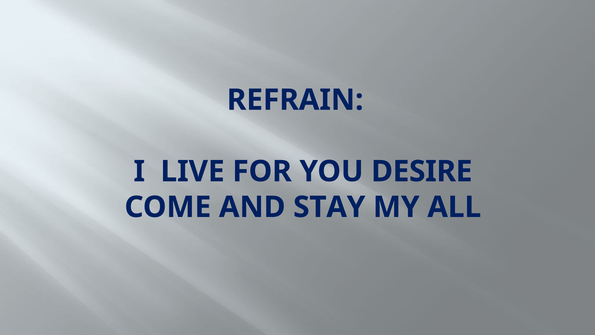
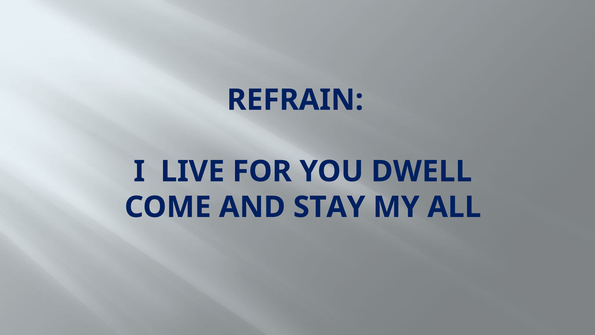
DESIRE: DESIRE -> DWELL (422, 171)
